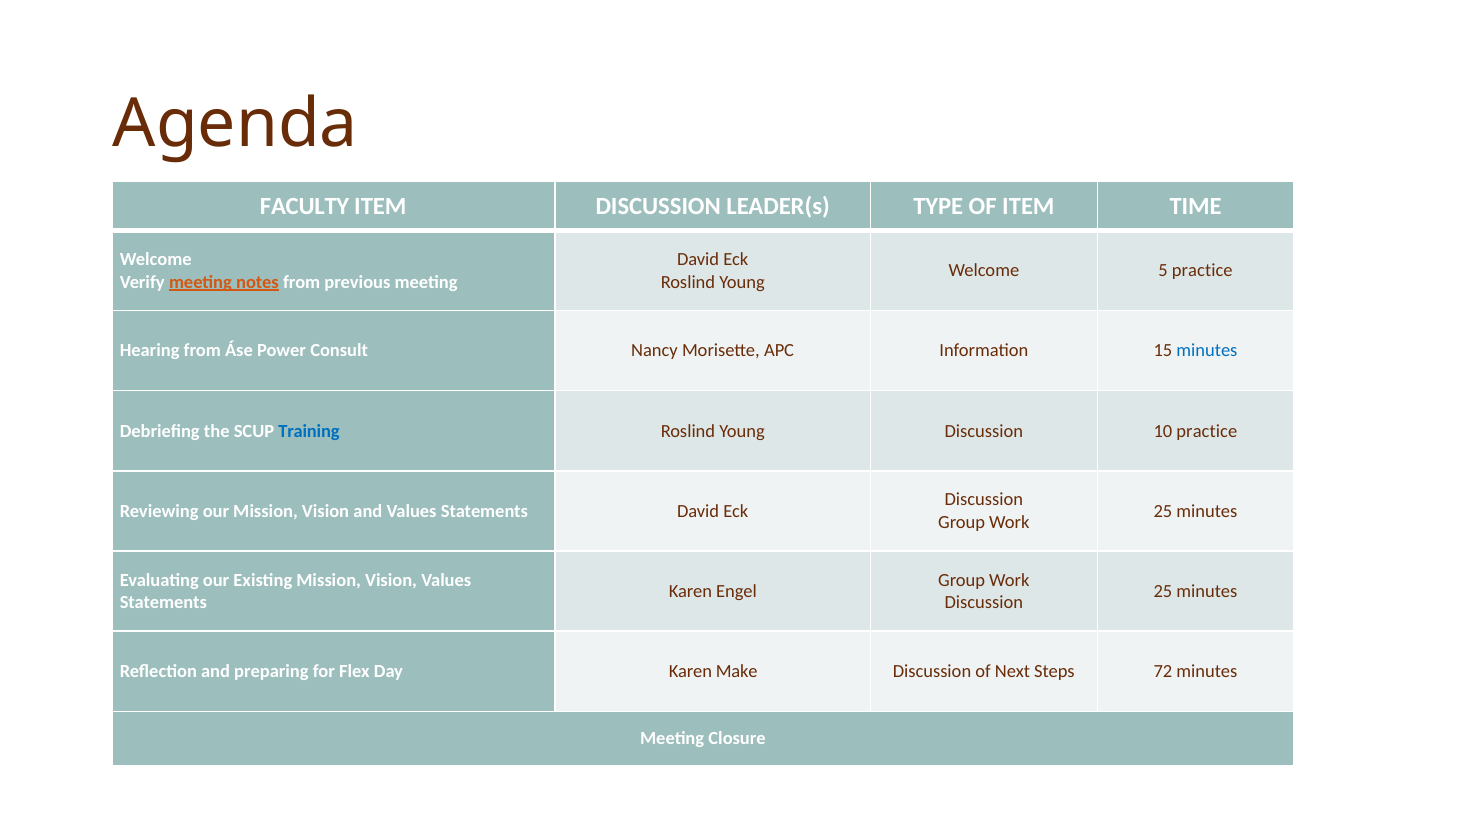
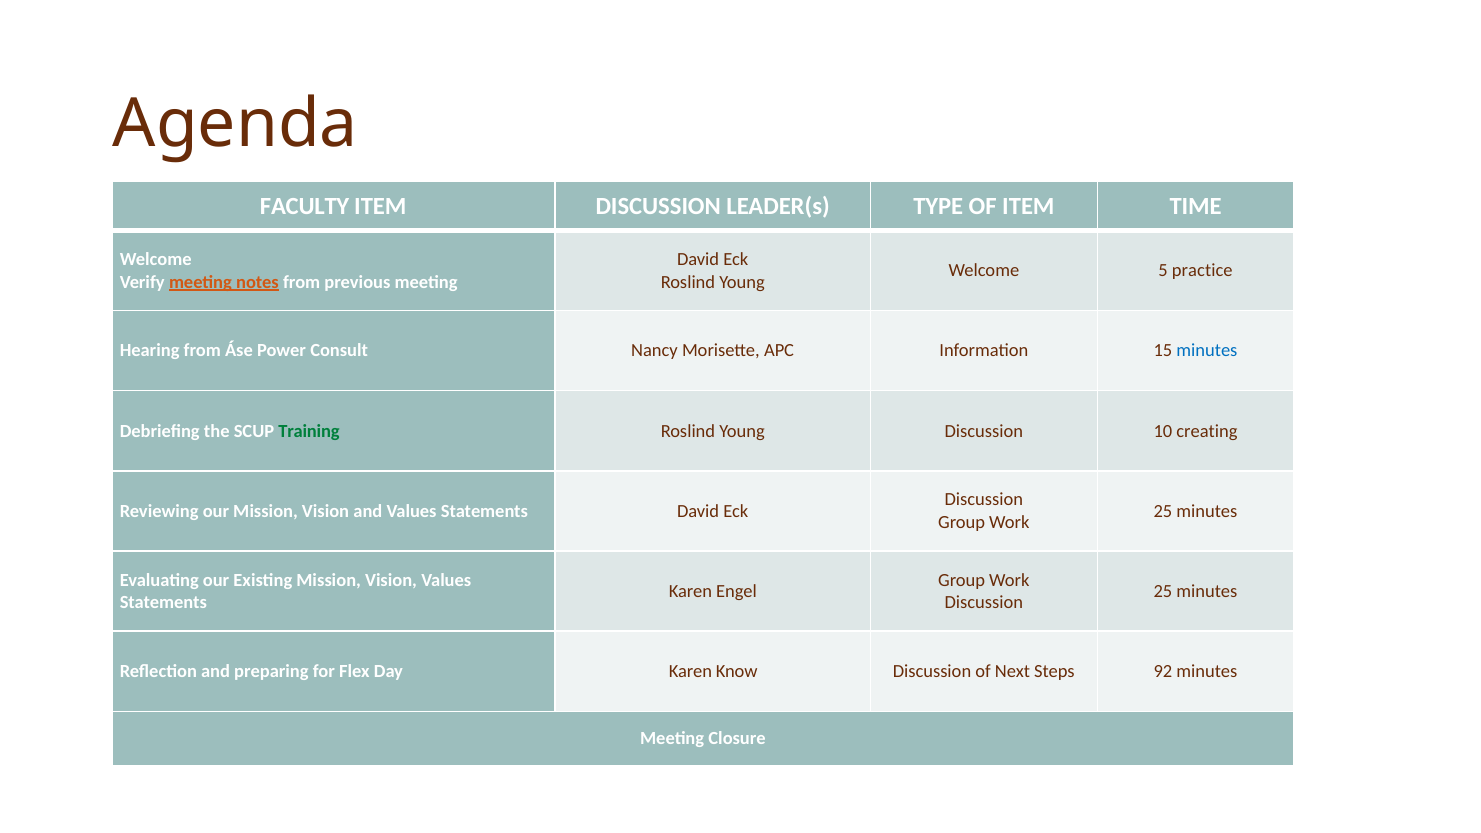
Training colour: blue -> green (309, 431)
10 practice: practice -> creating (1207, 431)
Make: Make -> Know (737, 671)
72: 72 -> 92 (1163, 671)
